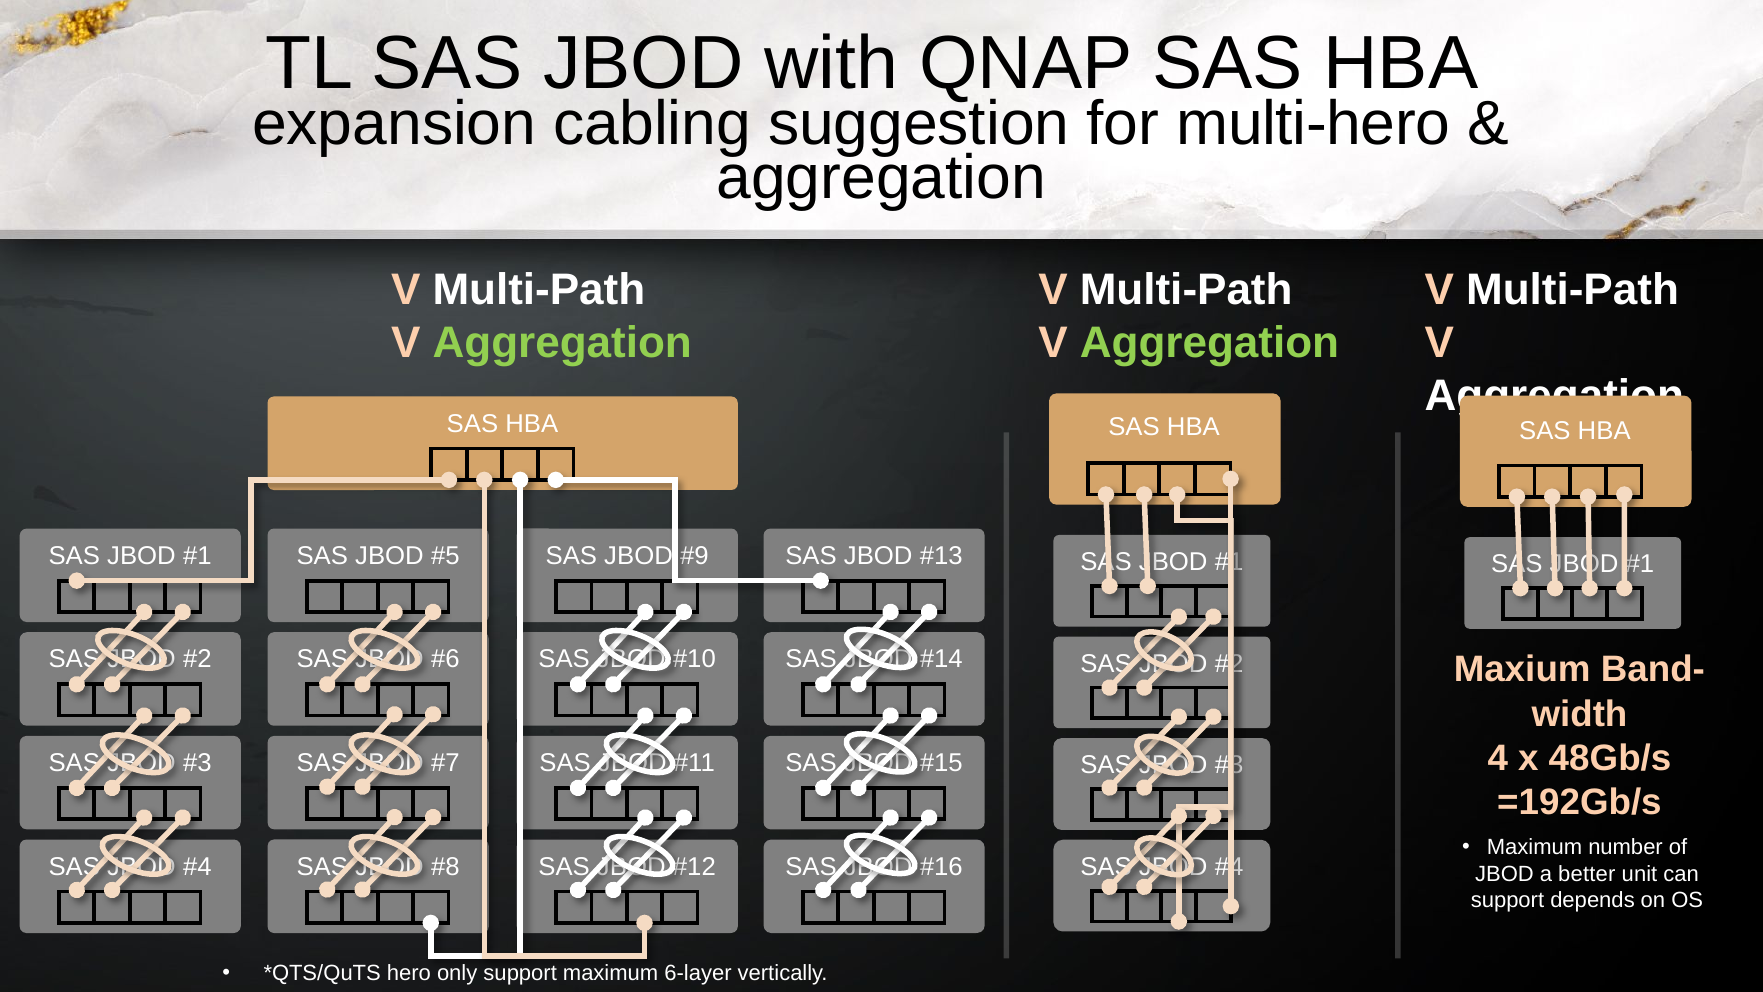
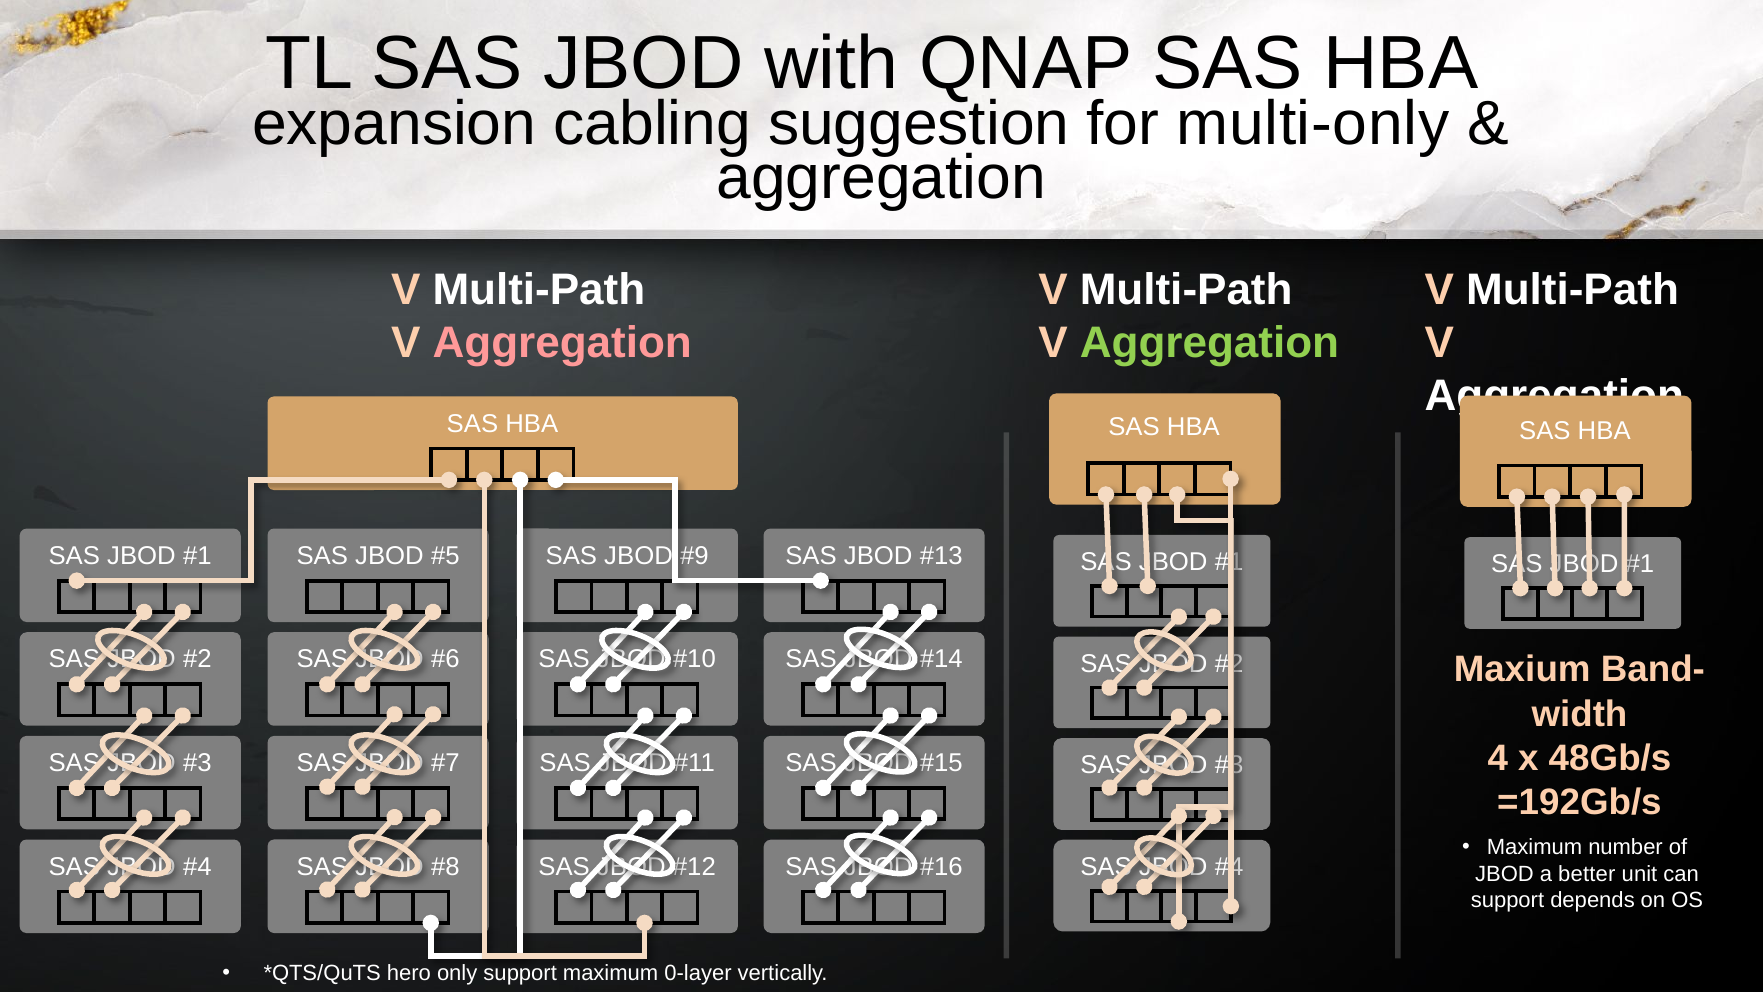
multi-hero: multi-hero -> multi-only (1313, 124)
Aggregation colour: light green -> pink (562, 343)
6-layer: 6-layer -> 0-layer (698, 973)
